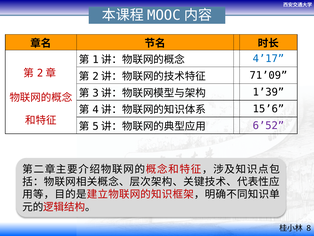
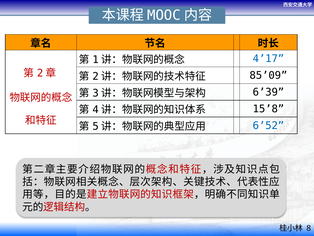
71’09: 71’09 -> 85’09 (268, 75)
1’39: 1’39 -> 6’39 (268, 92)
15’6: 15’6 -> 15’8 (268, 109)
6’52 colour: purple -> blue (268, 125)
